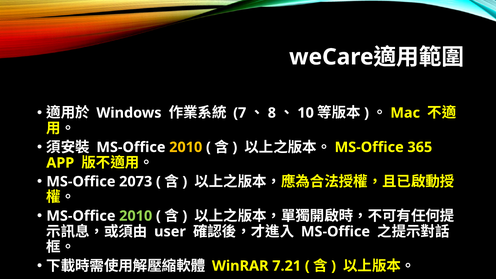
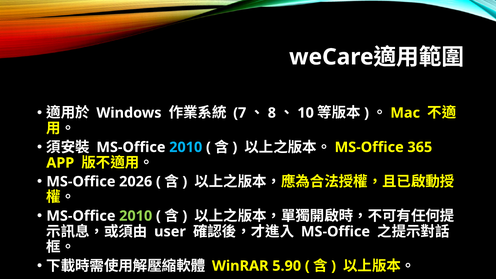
2010 colour: yellow -> light blue (186, 147)
2073: 2073 -> 2026 (136, 182)
7.21: 7.21 -> 5.90 (287, 266)
